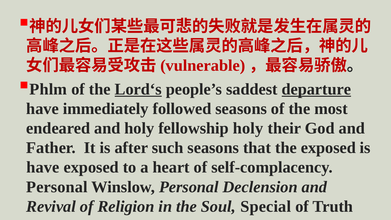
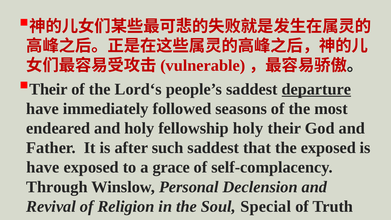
Phlm: Phlm -> Their (48, 89)
Lord‘s underline: present -> none (138, 89)
such seasons: seasons -> saddest (213, 148)
heart: heart -> grace (171, 167)
Personal: Personal -> Through (57, 187)
